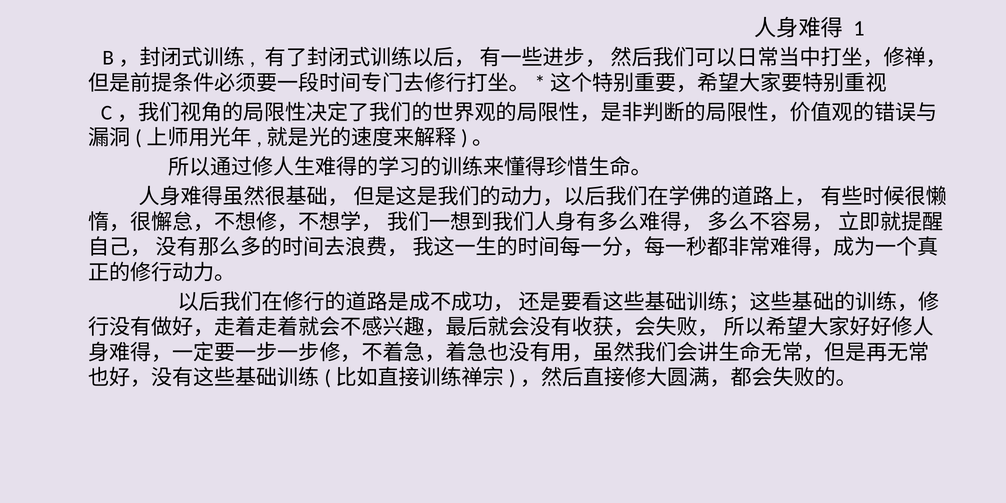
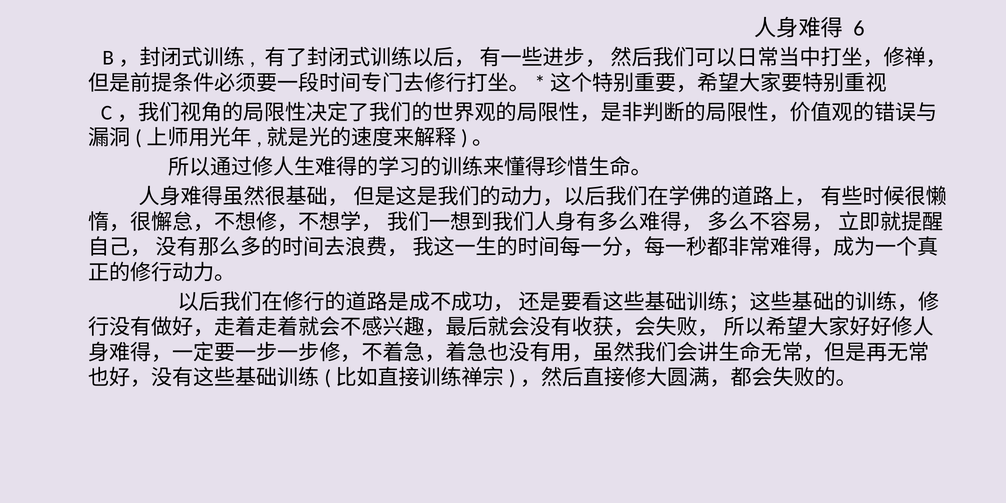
1: 1 -> 6 (859, 29)
